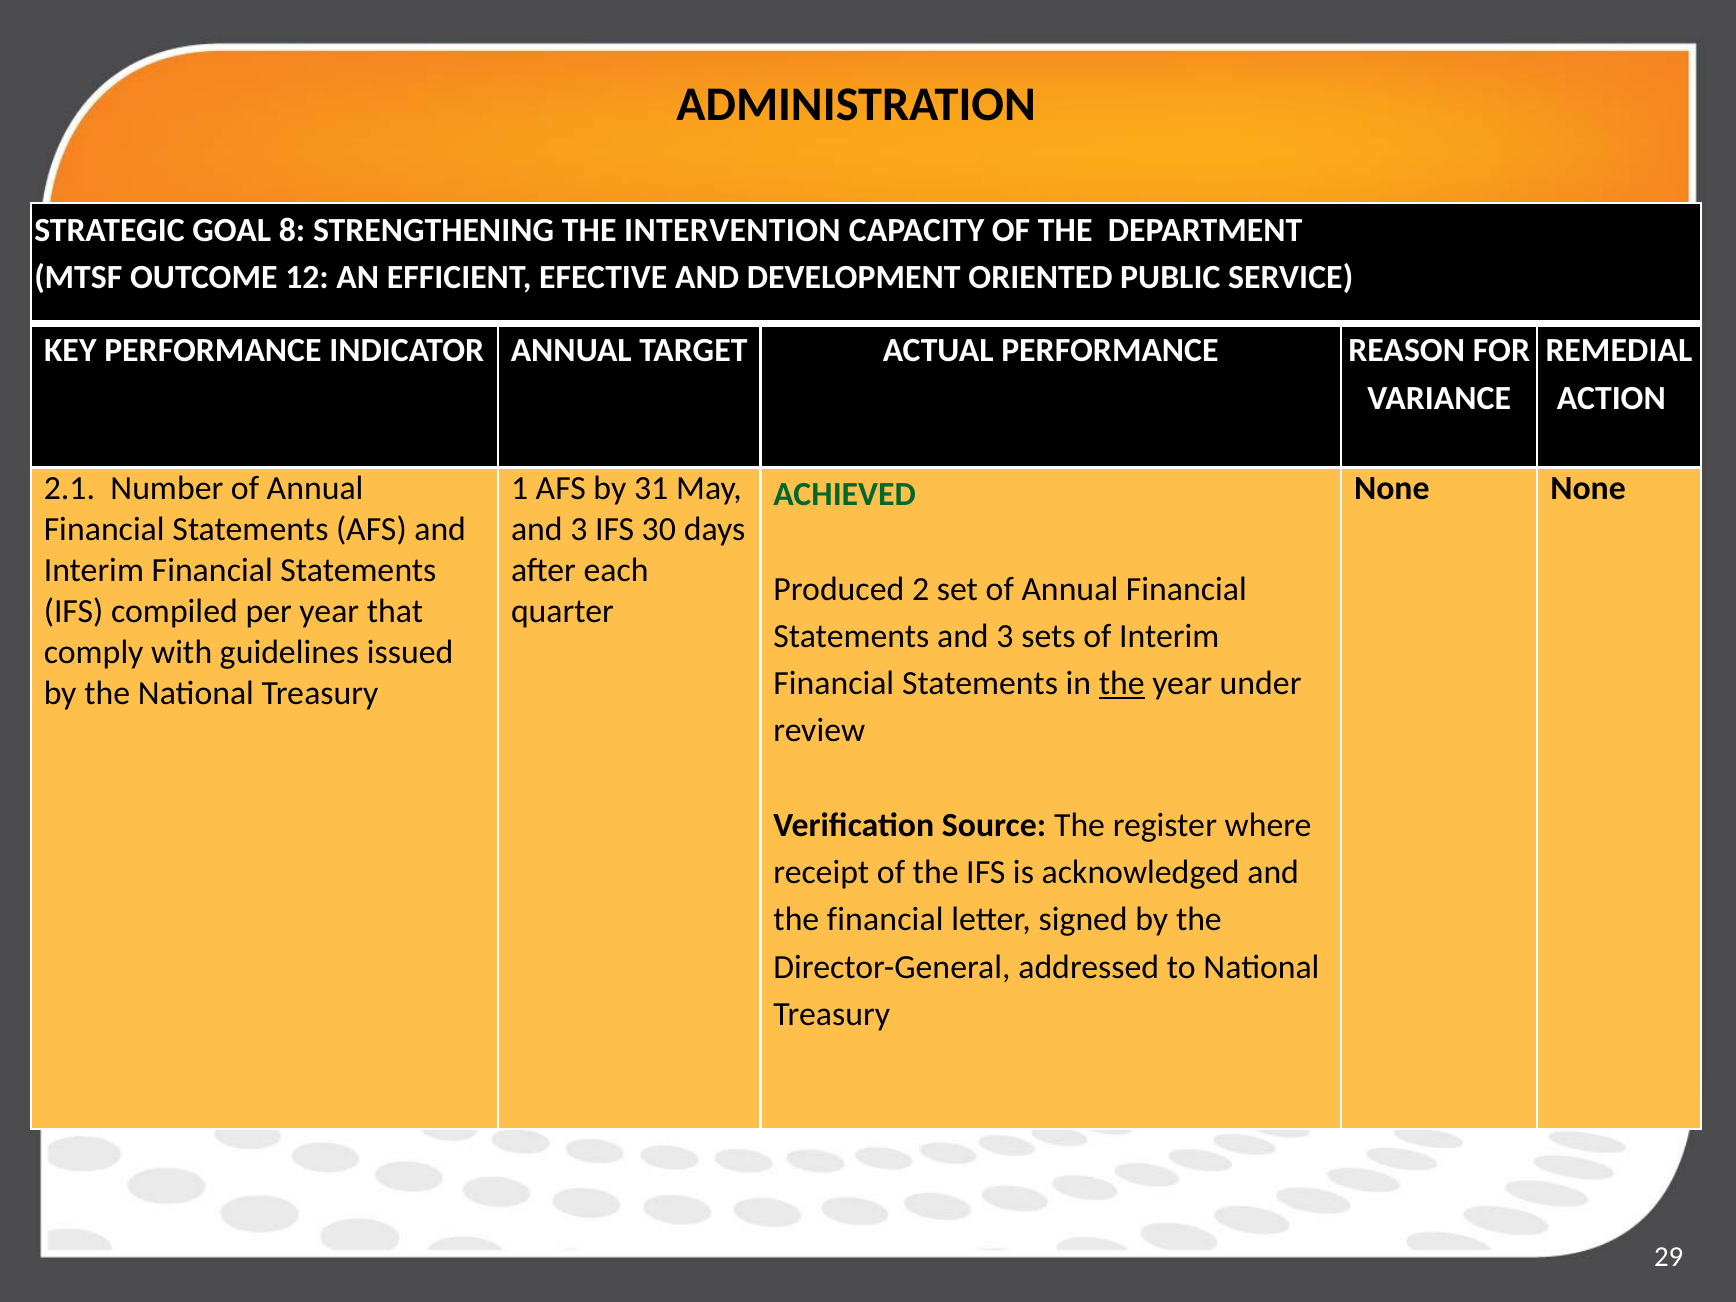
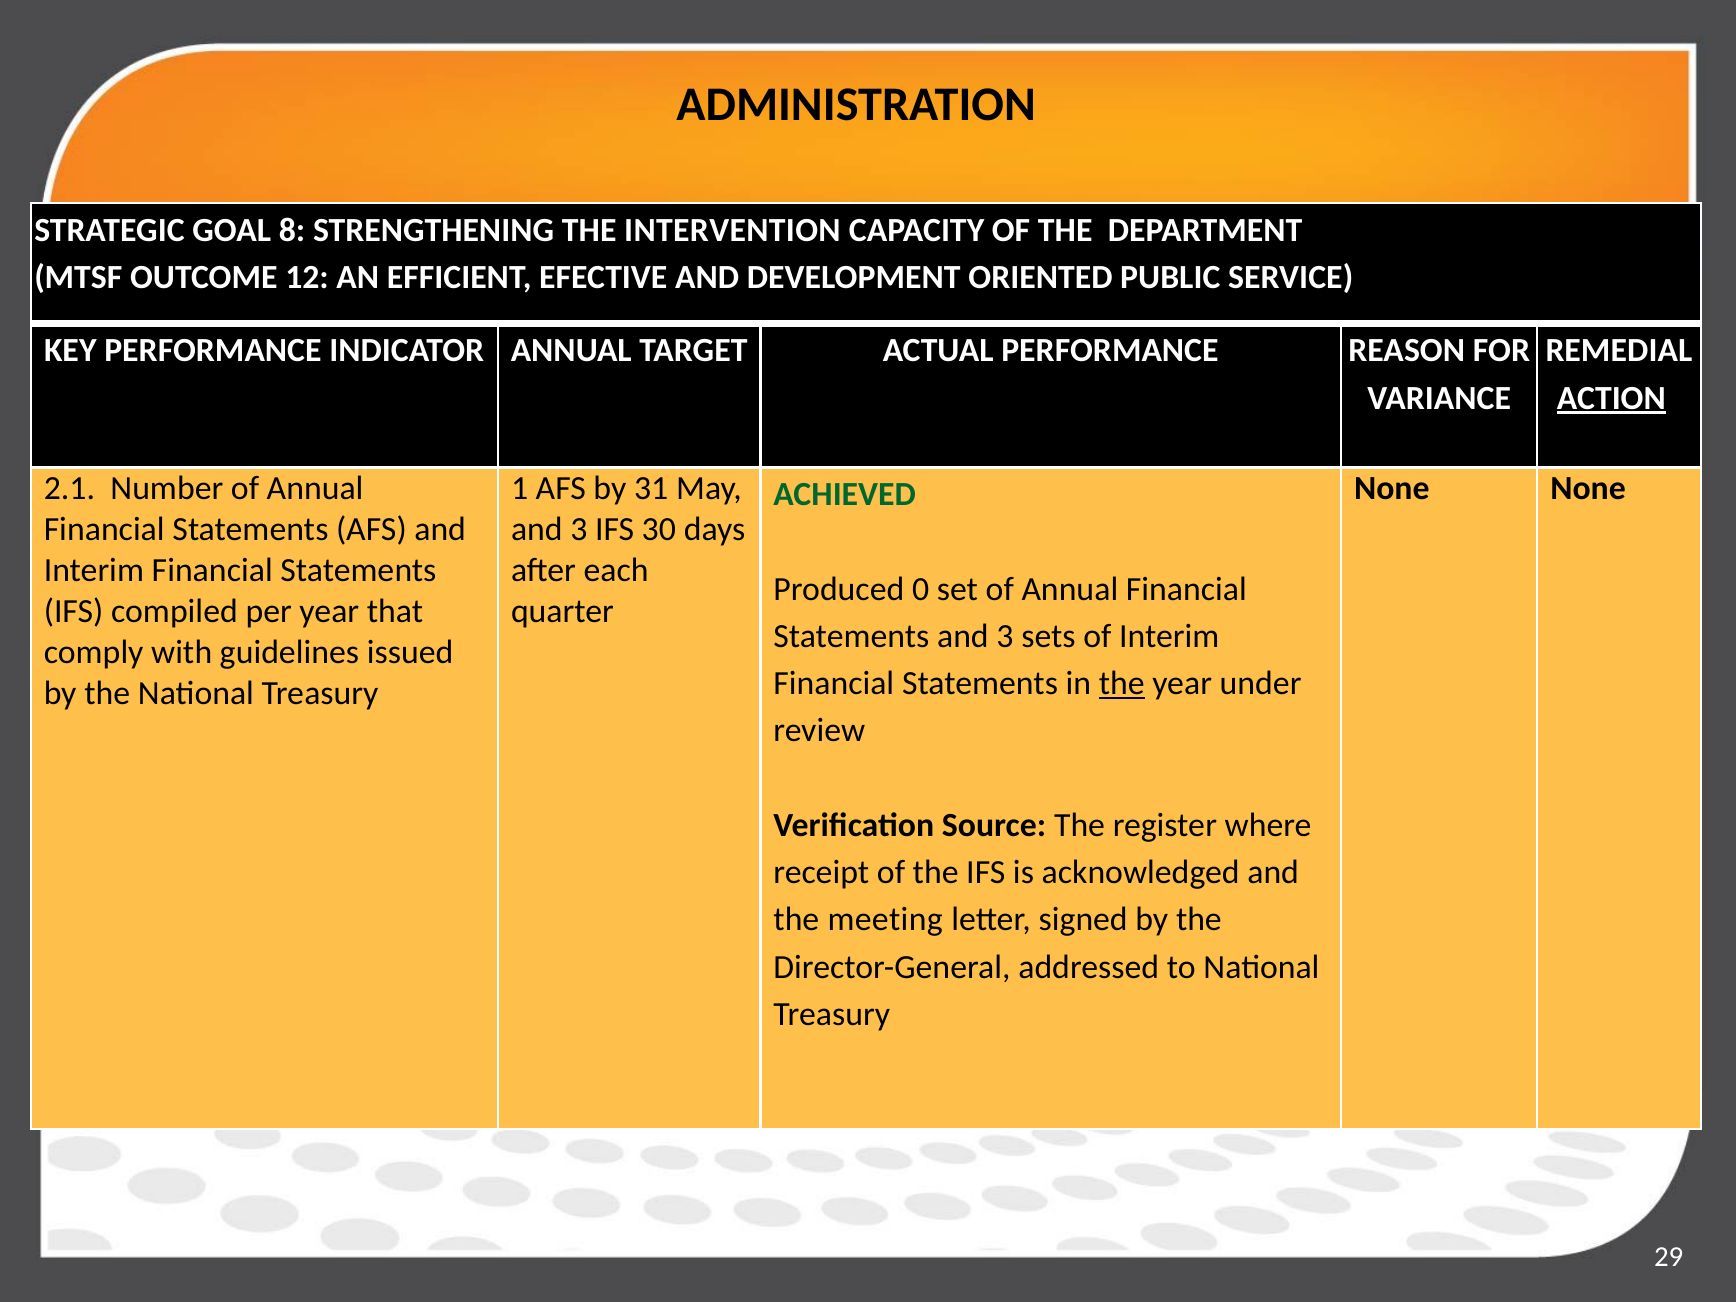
ACTION underline: none -> present (1611, 398)
2: 2 -> 0 (921, 589)
the financial: financial -> meeting (885, 920)
